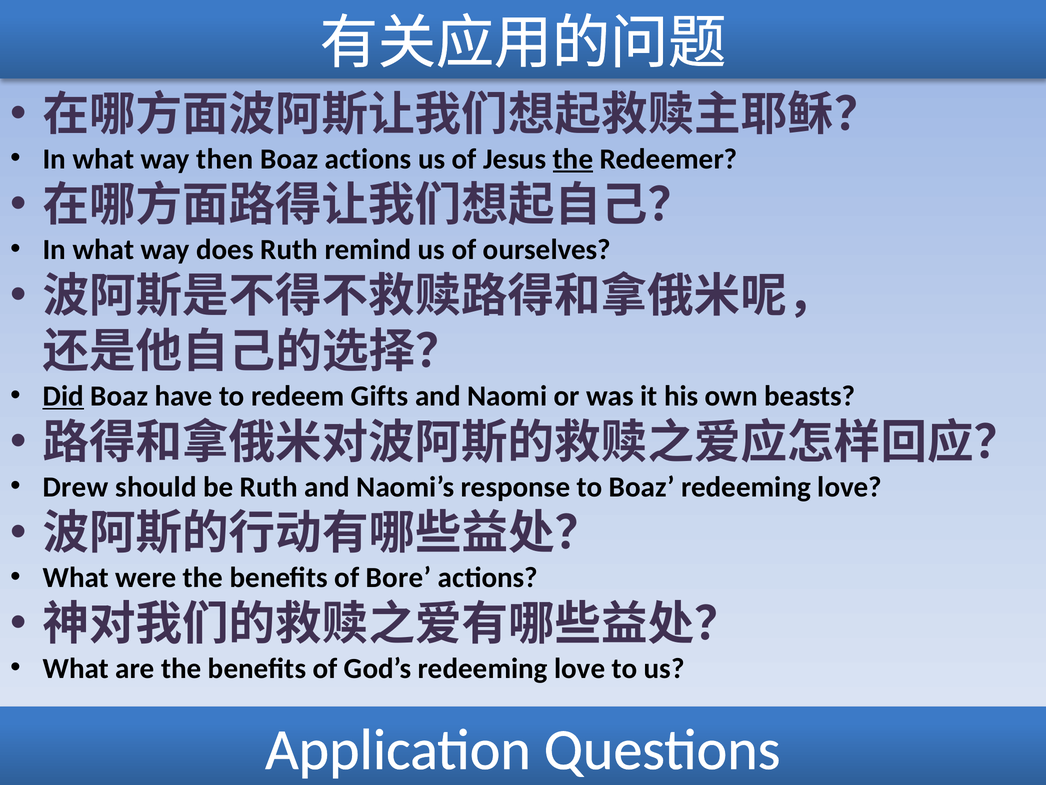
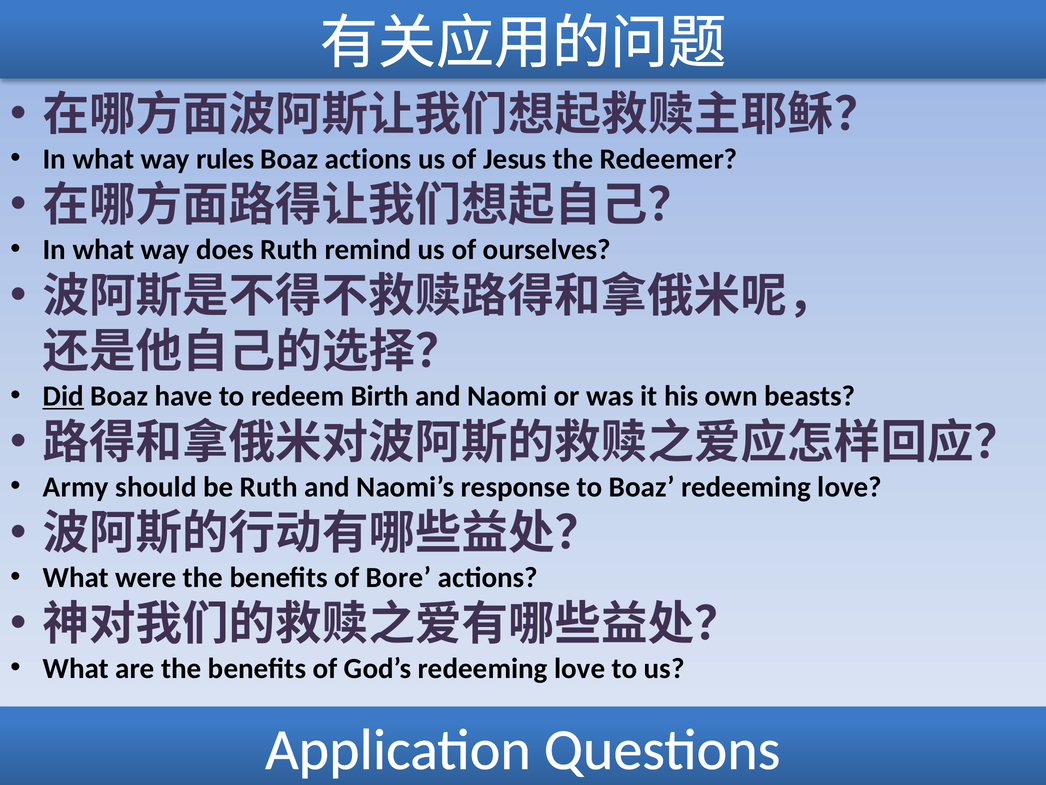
then: then -> rules (225, 159)
the underline: present -> none (573, 159)
Gifts: Gifts -> Birth (380, 396)
Drew: Drew -> Army (76, 487)
